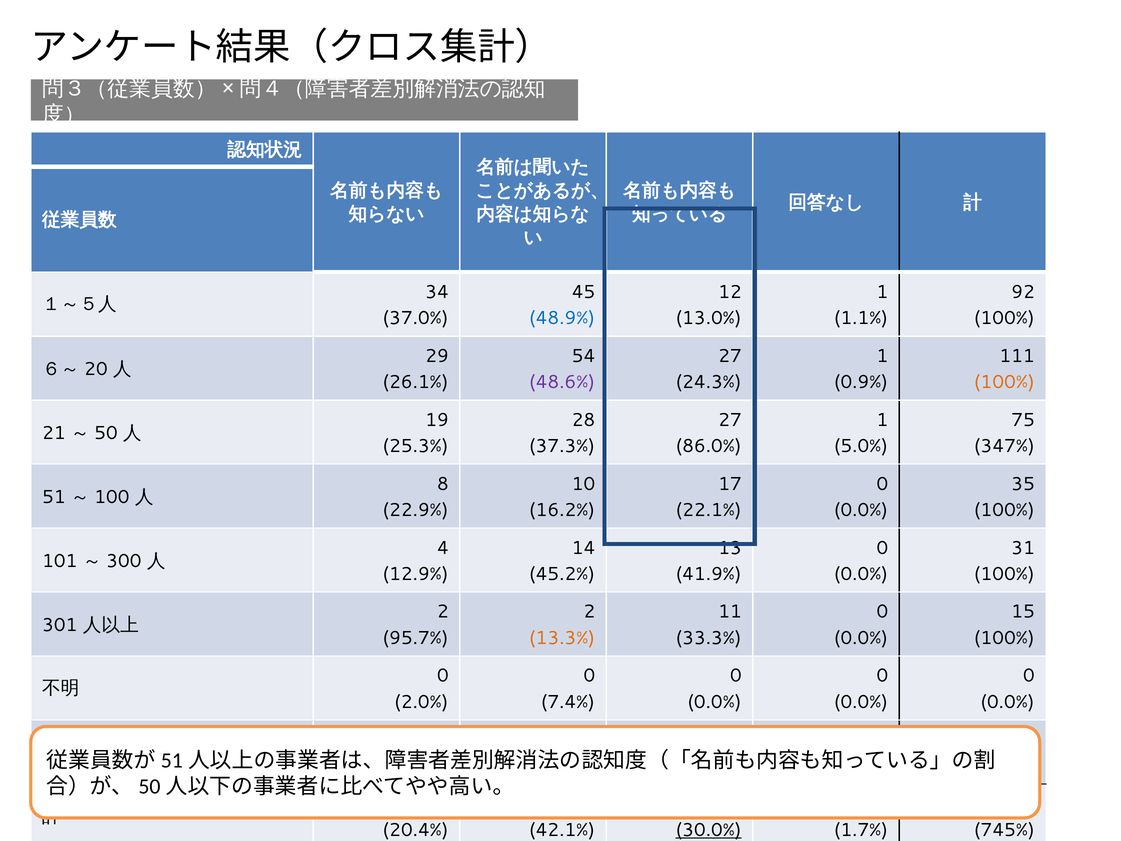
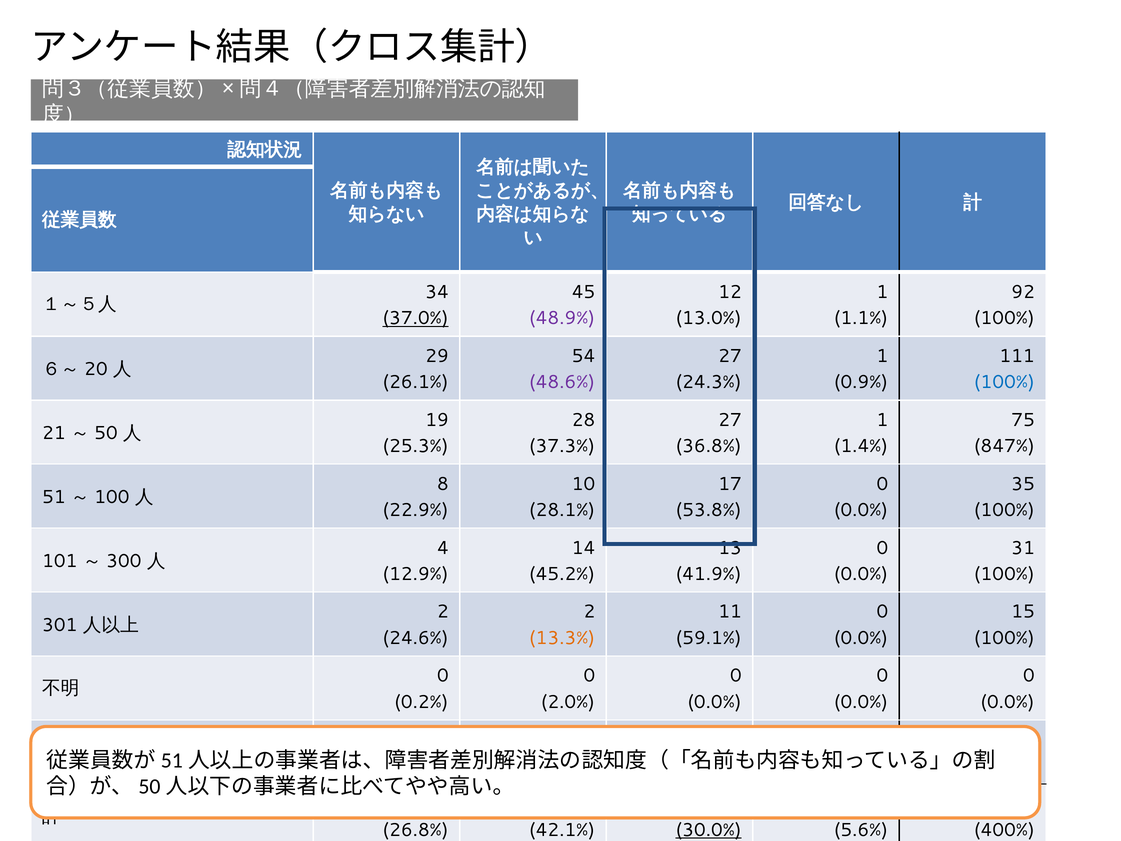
37.0% underline: none -> present (415, 318)
48.9% colour: blue -> purple (562, 318)
100% colour: orange -> blue (1004, 382)
86.0%: 86.0% -> 36.8% (709, 446)
5.0%: 5.0% -> 1.4% (861, 446)
347%: 347% -> 847% (1004, 446)
16.2%: 16.2% -> 28.1% (562, 510)
22.1%: 22.1% -> 53.8% (709, 510)
95.7%: 95.7% -> 24.6% (415, 638)
33.3%: 33.3% -> 59.1% (709, 638)
2.0%: 2.0% -> 0.2% (421, 702)
7.4%: 7.4% -> 2.0% (568, 702)
20.4%: 20.4% -> 26.8% (415, 830)
1.7%: 1.7% -> 5.6% (861, 830)
745%: 745% -> 400% (1004, 830)
